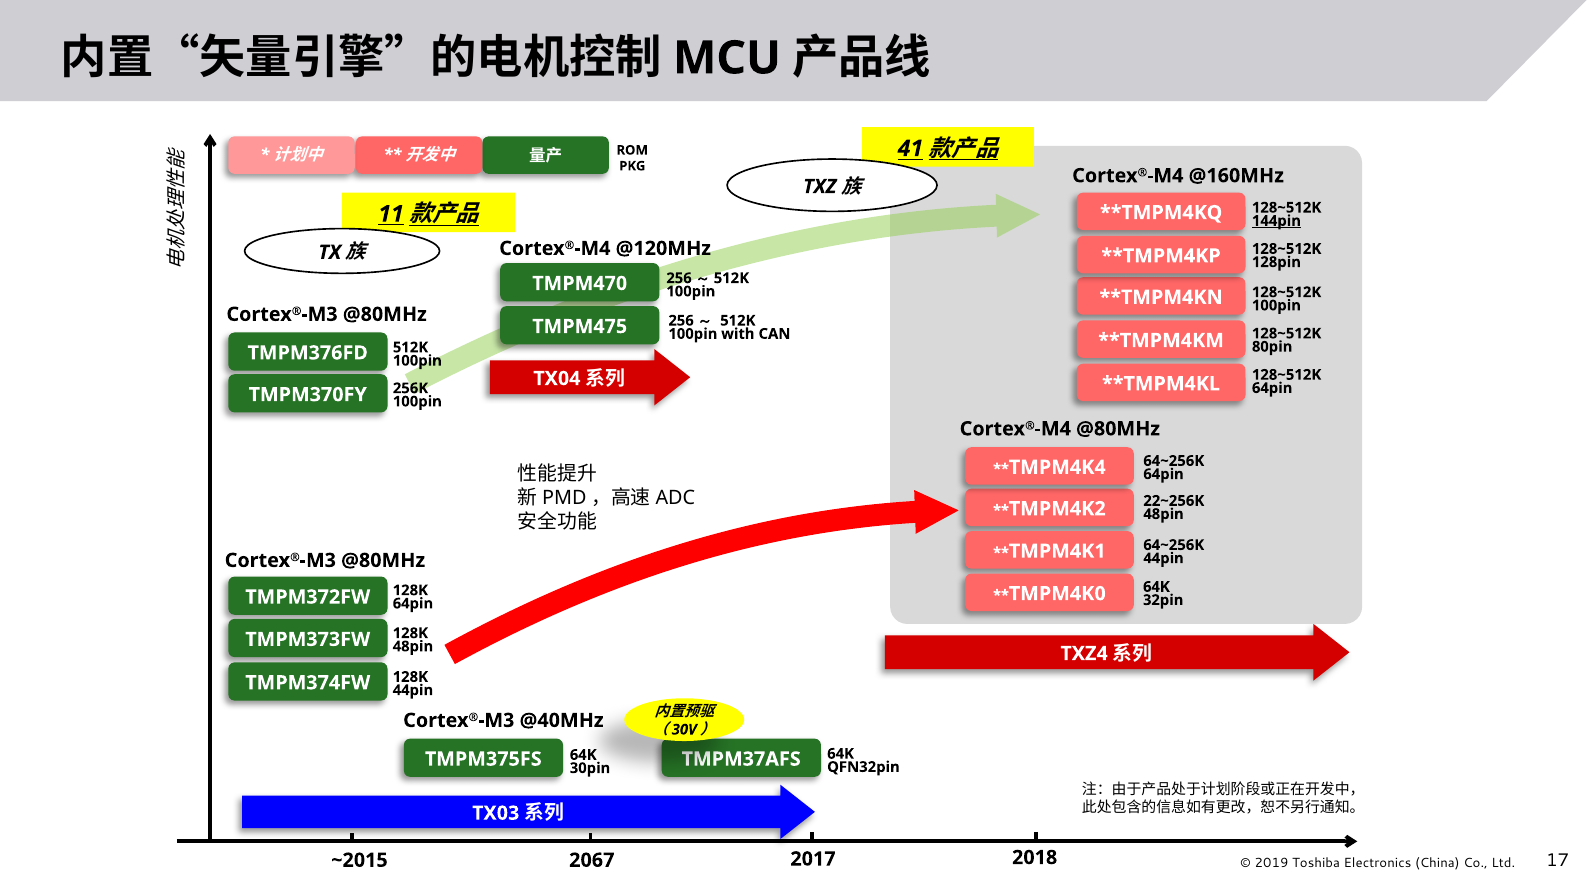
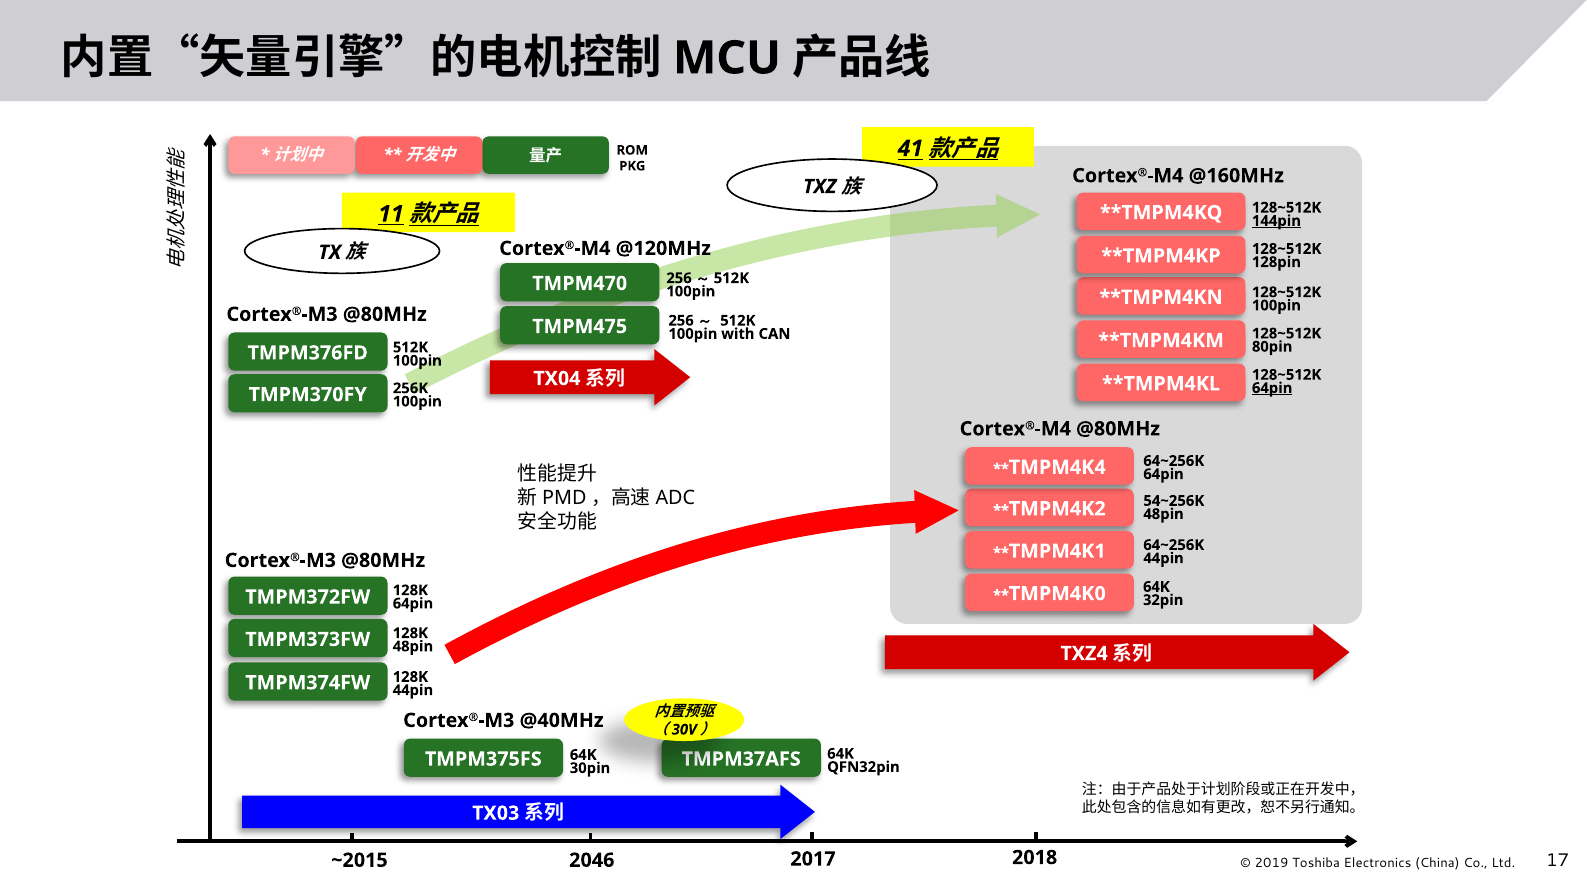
64pin underline: none -> present (1272, 388)
22~256K: 22~256K -> 54~256K (1174, 501)
2067: 2067 -> 2046 (592, 860)
